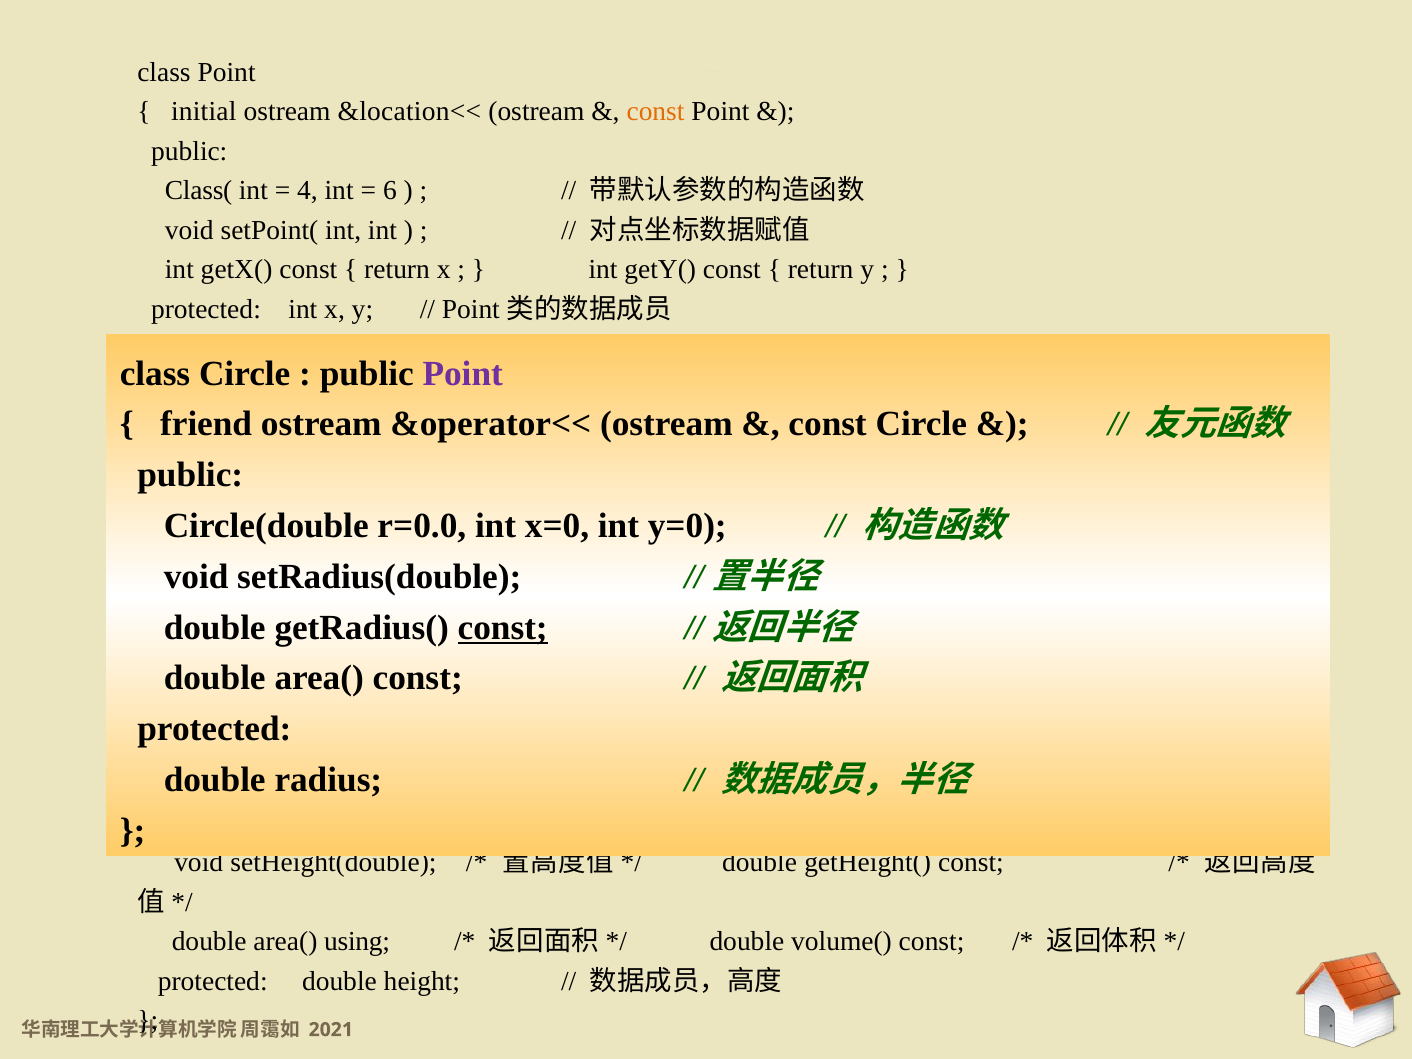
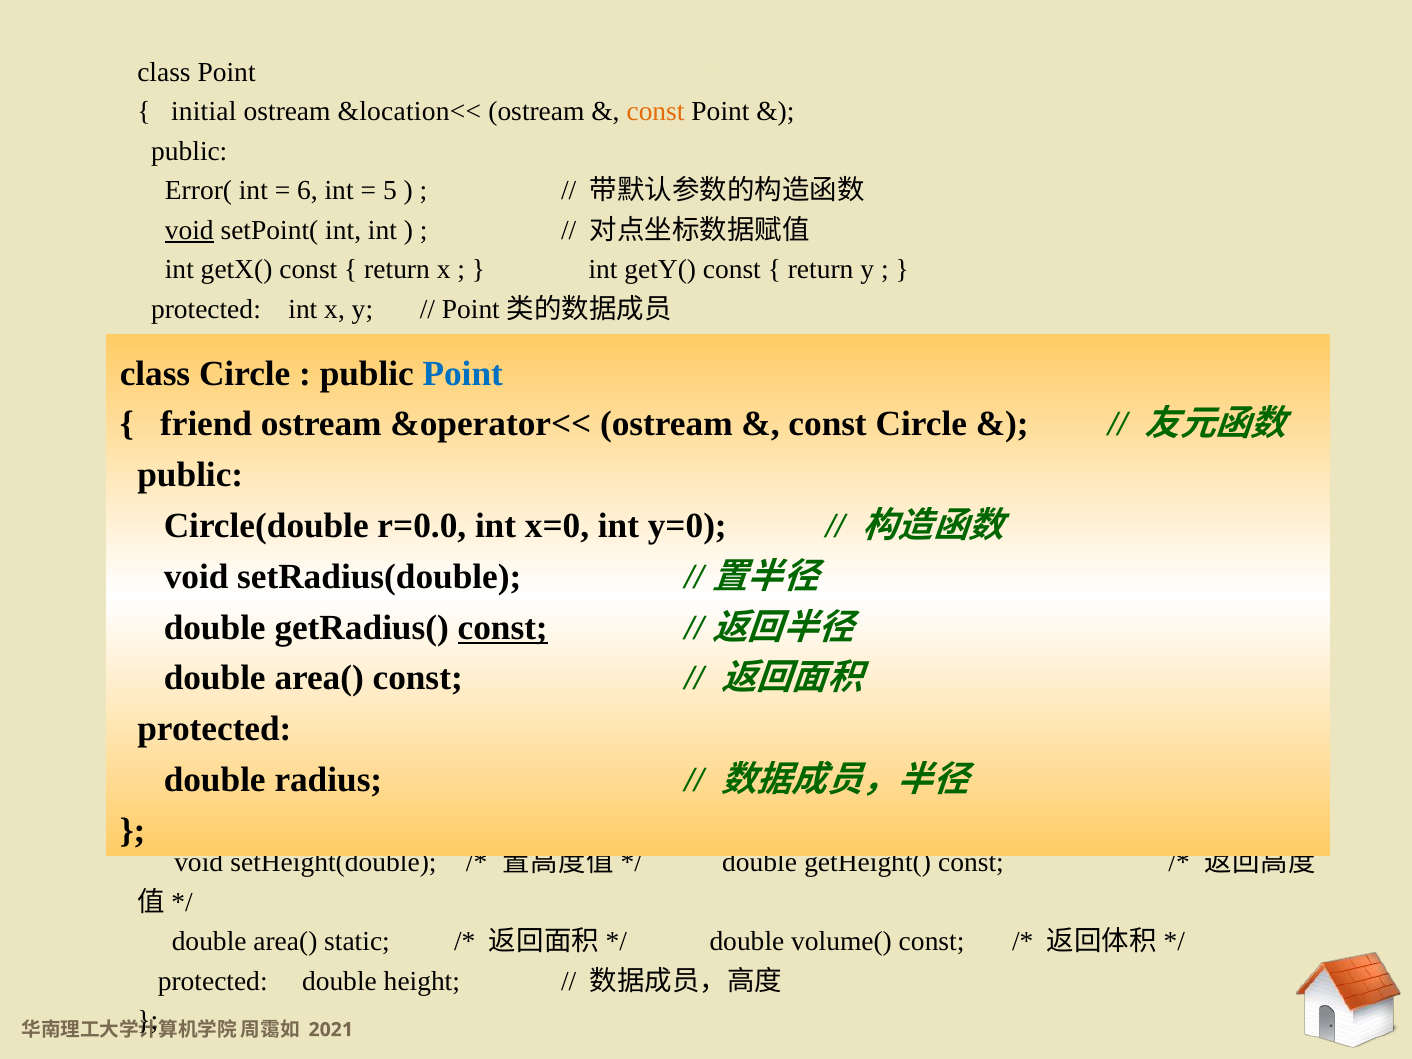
Class(: Class( -> Error( (199, 191)
4: 4 -> 6 (307, 191)
6: 6 -> 5 (390, 191)
void underline: none -> present (189, 230)
Point colour: purple -> blue (463, 373)
using: using -> static (357, 942)
